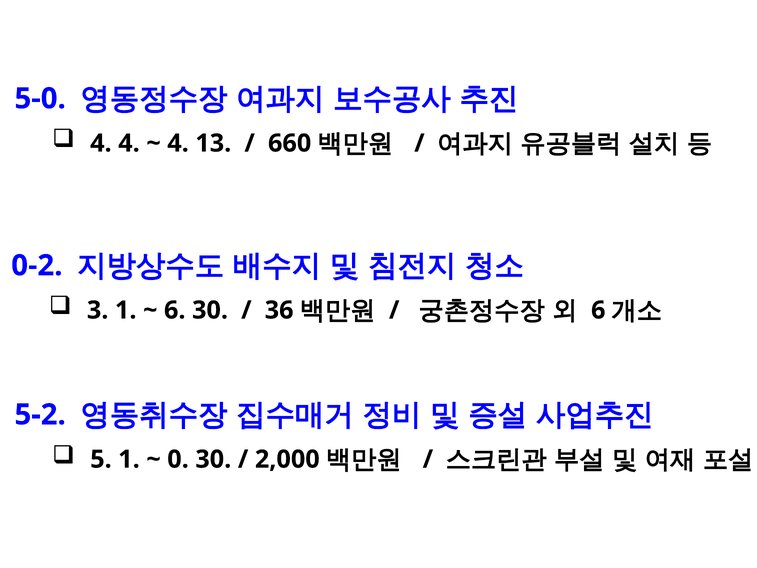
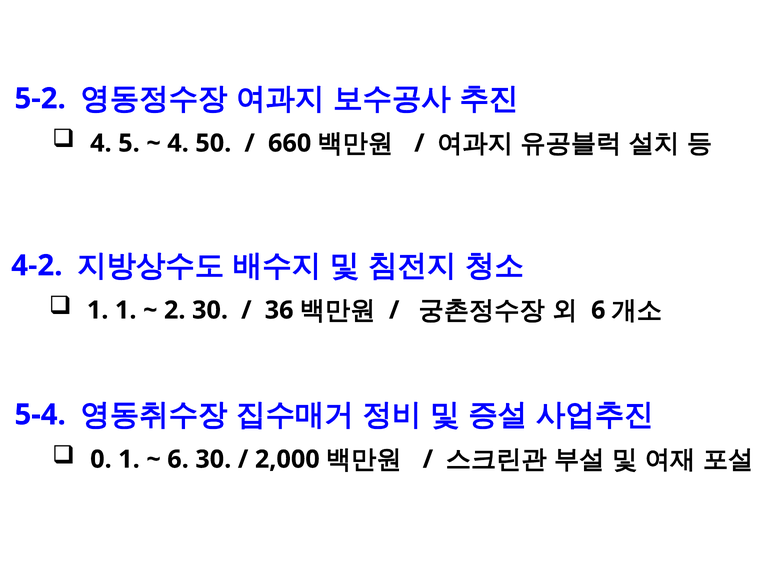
5-0: 5-0 -> 5-2 (40, 99)
4 4: 4 -> 5 (129, 143)
13: 13 -> 50 (213, 143)
0-2: 0-2 -> 4-2 (37, 265)
3: 3 -> 1 (98, 310)
6: 6 -> 2 (175, 310)
5-2: 5-2 -> 5-4 (40, 415)
5: 5 -> 0 (101, 459)
0: 0 -> 6 (178, 459)
